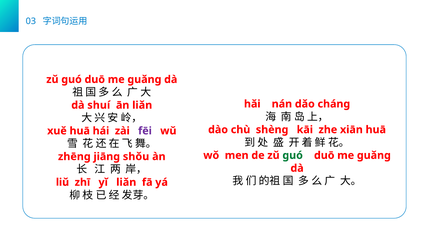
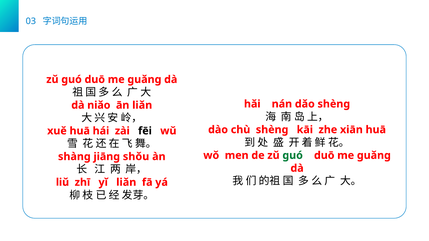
dǎo chánɡ: chánɡ -> shènɡ (334, 104)
shuí: shuí -> niǎo (99, 105)
fēi colour: purple -> black (145, 131)
zhēnɡ: zhēnɡ -> shànɡ (74, 157)
